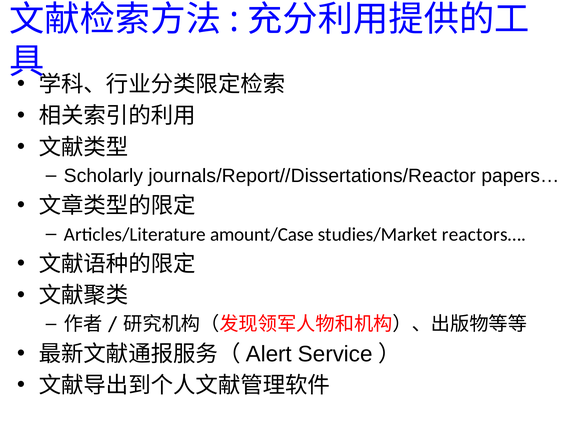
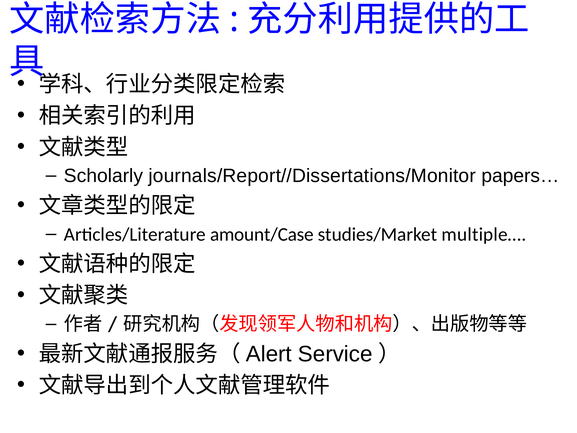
journals/Report//Dissertations/Reactor: journals/Report//Dissertations/Reactor -> journals/Report//Dissertations/Monitor (312, 176)
reactors…: reactors… -> multiple… (484, 234)
